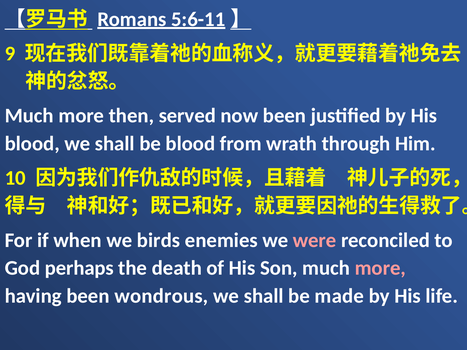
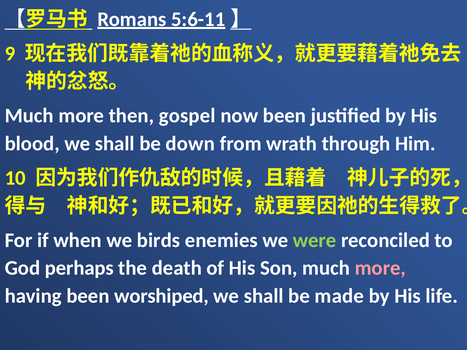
served: served -> gospel (187, 116)
be blood: blood -> down (190, 144)
were colour: pink -> light green (315, 240)
wondrous: wondrous -> worshiped (162, 296)
